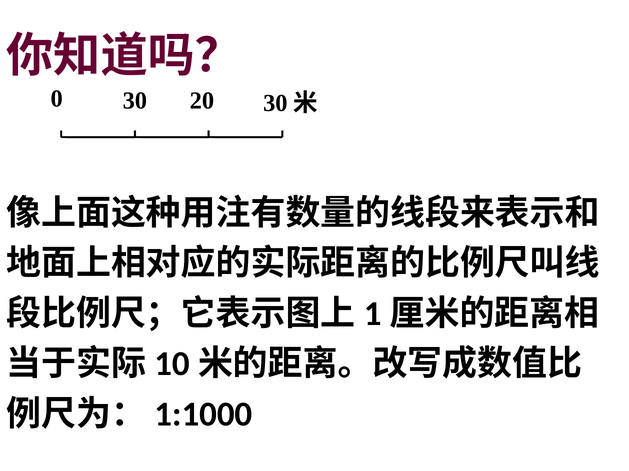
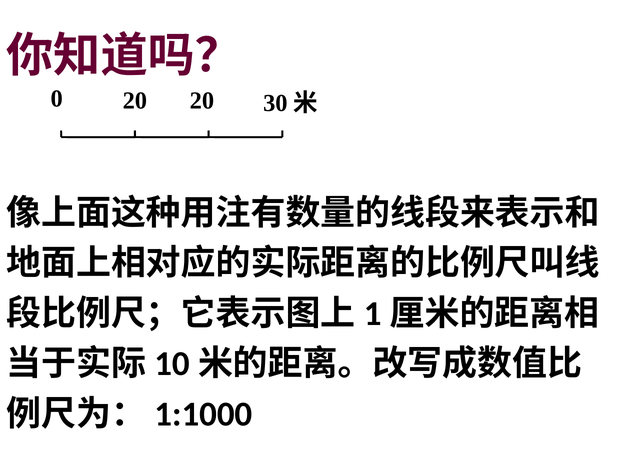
0 30: 30 -> 20 (135, 101)
